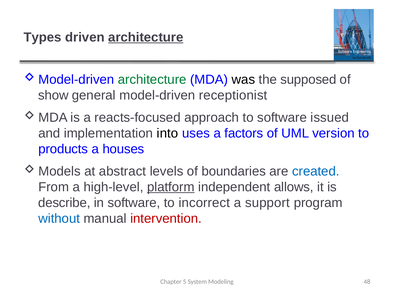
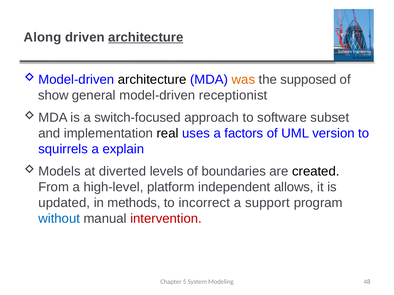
Types: Types -> Along (43, 37)
architecture colour: green -> black (152, 80)
was colour: black -> orange (243, 80)
reacts-focused: reacts-focused -> switch-focused (138, 118)
issued: issued -> subset (330, 118)
into: into -> real (168, 134)
products: products -> squirrels (63, 149)
houses: houses -> explain (123, 149)
abstract: abstract -> diverted (122, 172)
created colour: blue -> black (316, 172)
platform underline: present -> none (171, 187)
describe: describe -> updated (64, 203)
in software: software -> methods (134, 203)
